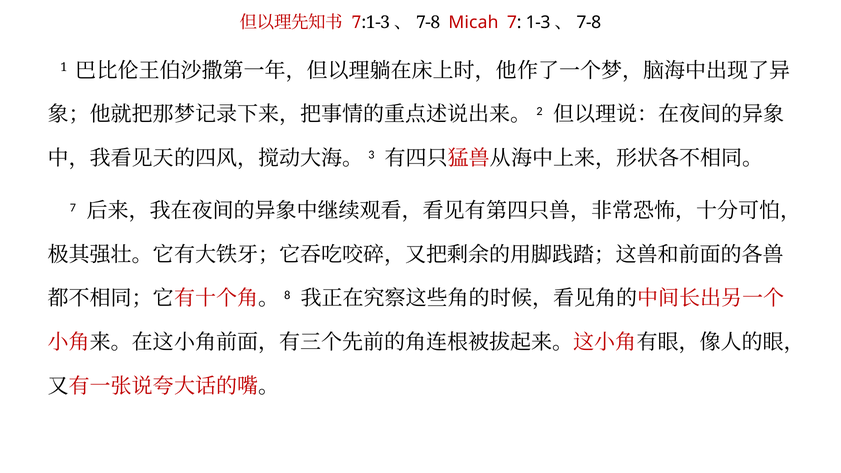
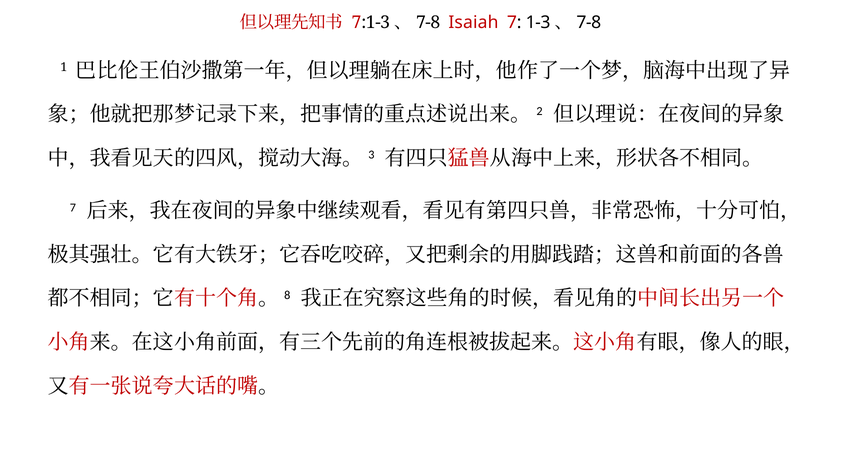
Micah: Micah -> Isaiah (473, 22)
